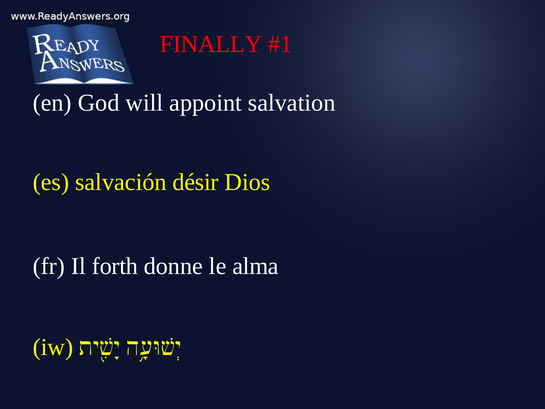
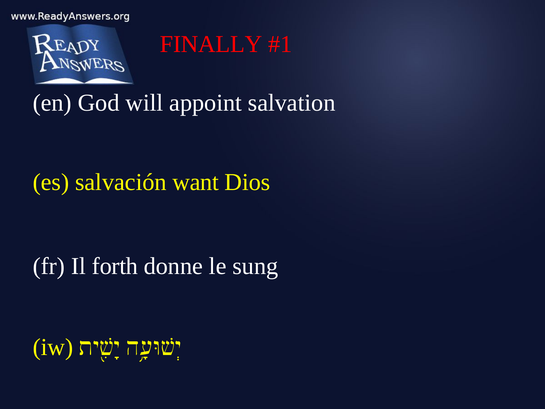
désir: désir -> want (196, 182)
alma: alma -> sung (255, 266)
